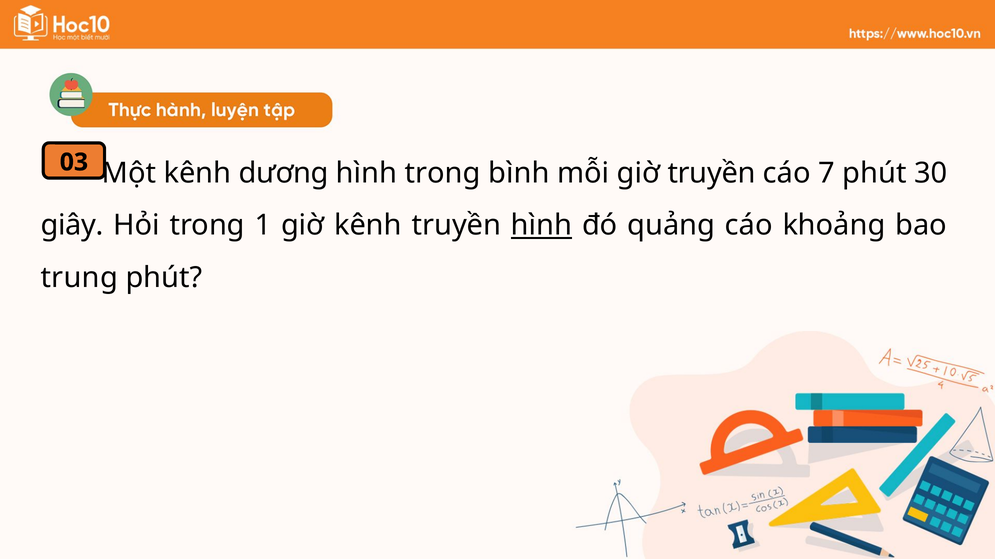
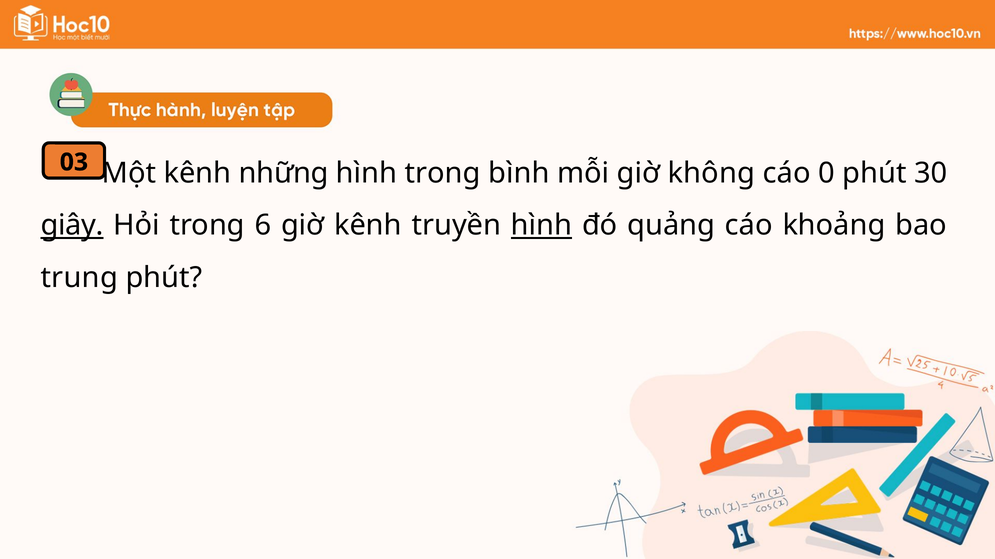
dương: dương -> những (284, 173)
giờ truyền: truyền -> không (711, 173)
7: 7 -> 0 (827, 173)
giây underline: none -> present (72, 226)
1: 1 -> 6 (263, 226)
